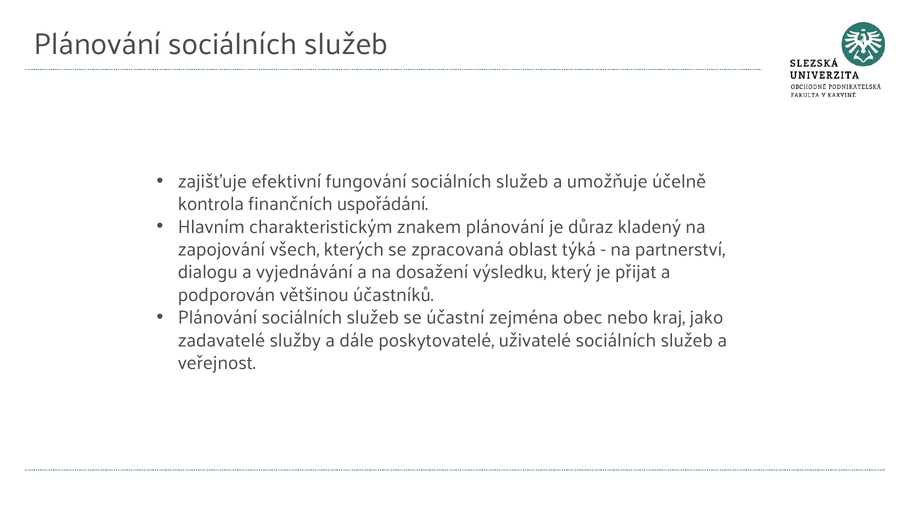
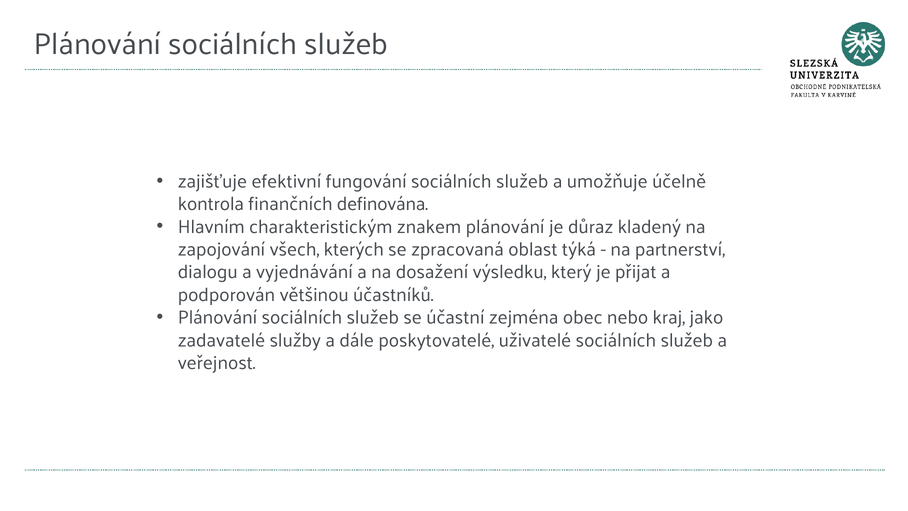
uspořádání: uspořádání -> definována (382, 204)
